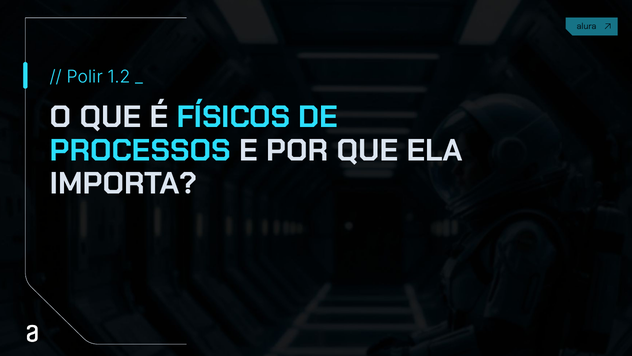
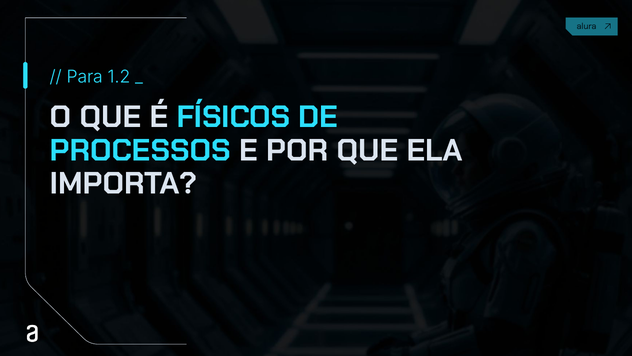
Polir: Polir -> Para (85, 77)
